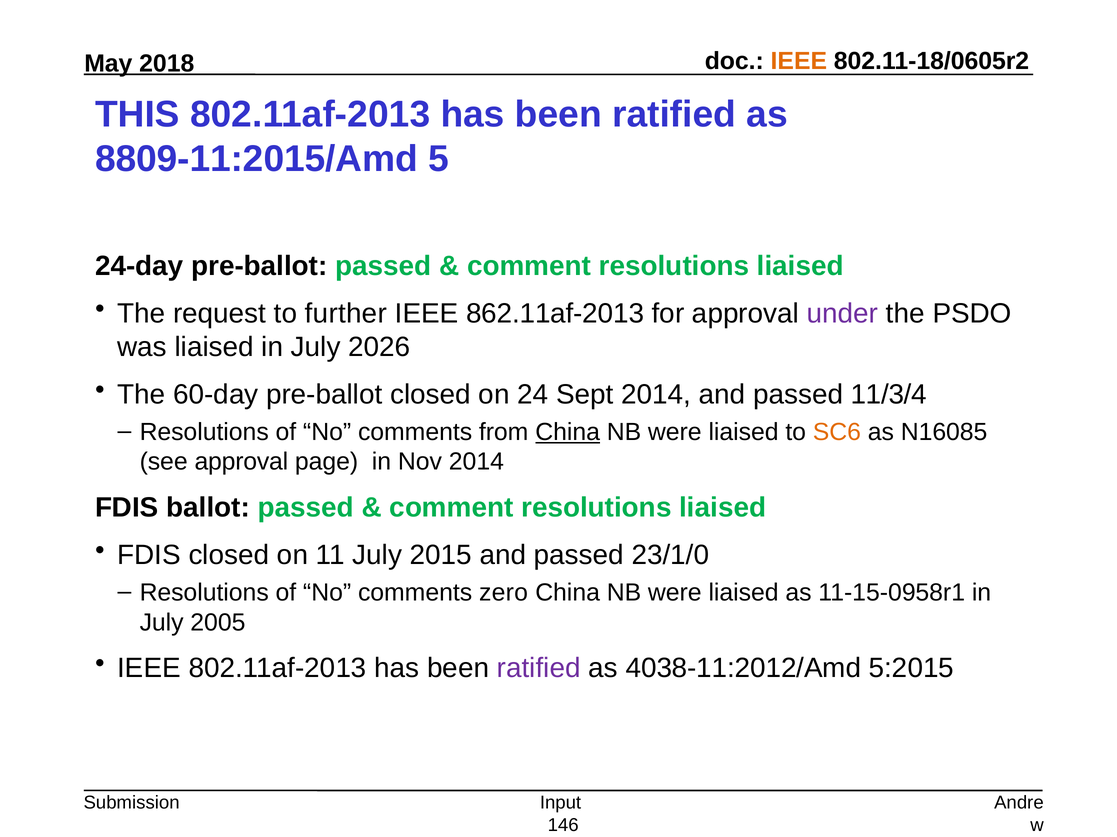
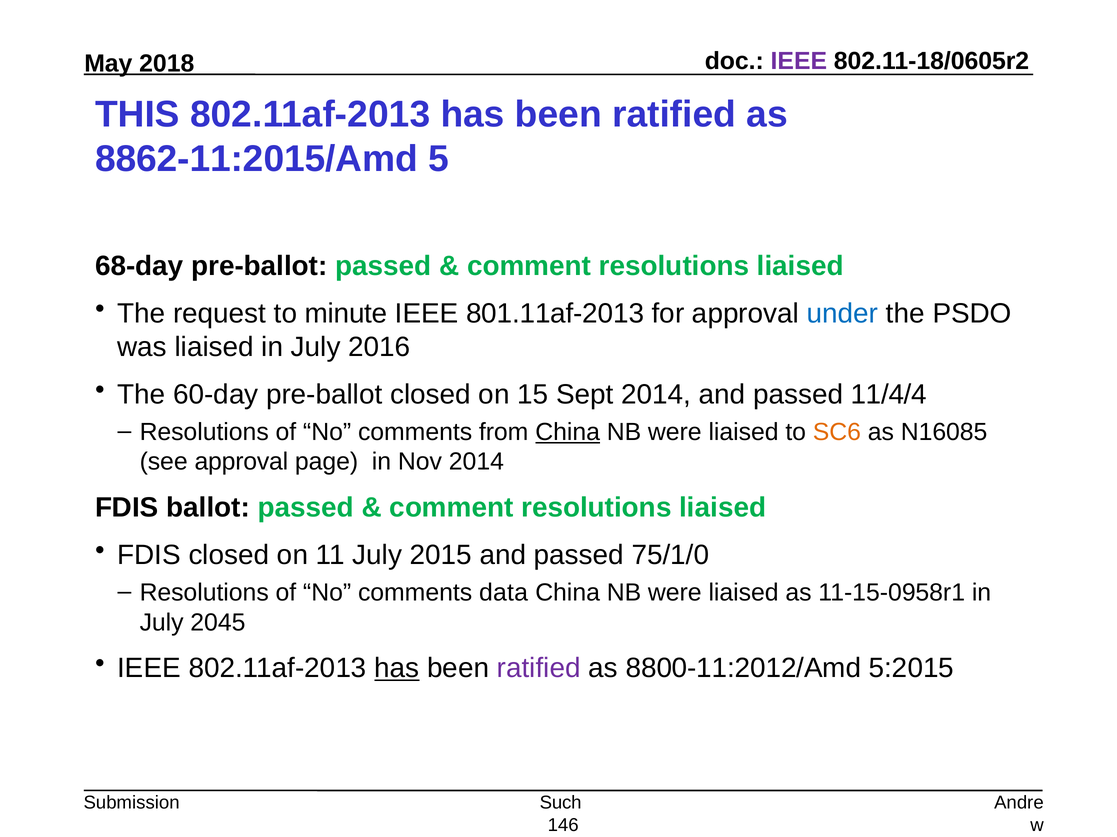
IEEE colour: orange -> purple (799, 61)
8809-11:2015/Amd: 8809-11:2015/Amd -> 8862-11:2015/Amd (256, 159)
24-day: 24-day -> 68-day (139, 266)
further: further -> minute (346, 314)
862.11af-2013: 862.11af-2013 -> 801.11af-2013 (555, 314)
under colour: purple -> blue (842, 314)
2026: 2026 -> 2016 (379, 347)
24: 24 -> 15 (533, 395)
11/3/4: 11/3/4 -> 11/4/4 (889, 395)
23/1/0: 23/1/0 -> 75/1/0 (670, 556)
zero: zero -> data (504, 593)
2005: 2005 -> 2045 (218, 623)
has underline: none -> present (397, 669)
4038-11:2012/Amd: 4038-11:2012/Amd -> 8800-11:2012/Amd (743, 669)
Input: Input -> Such (561, 803)
